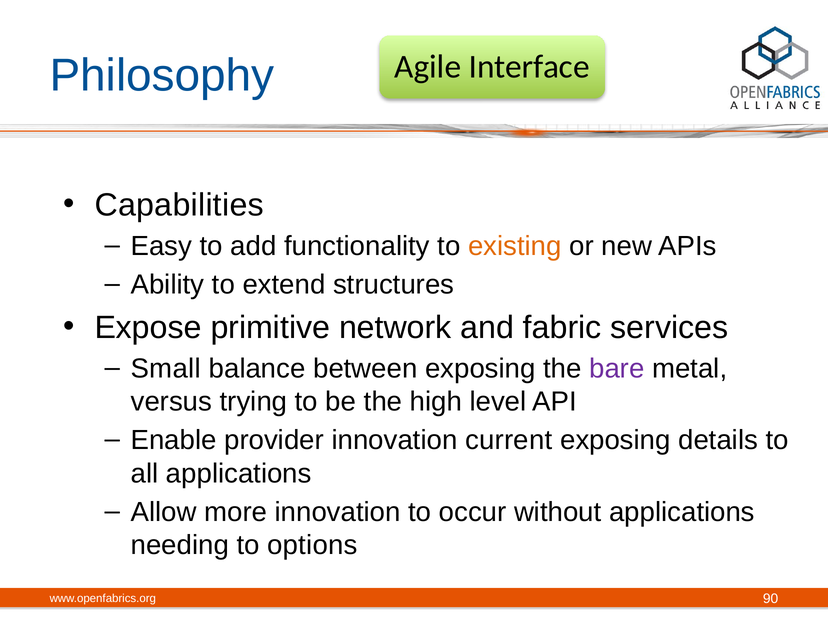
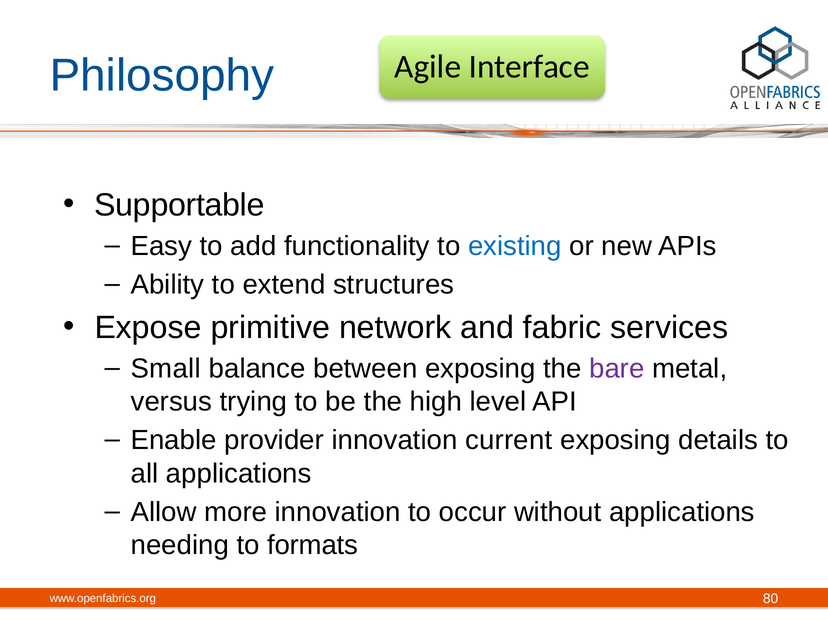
Capabilities: Capabilities -> Supportable (179, 205)
existing colour: orange -> blue (515, 246)
options: options -> formats (313, 545)
90: 90 -> 80 (771, 598)
